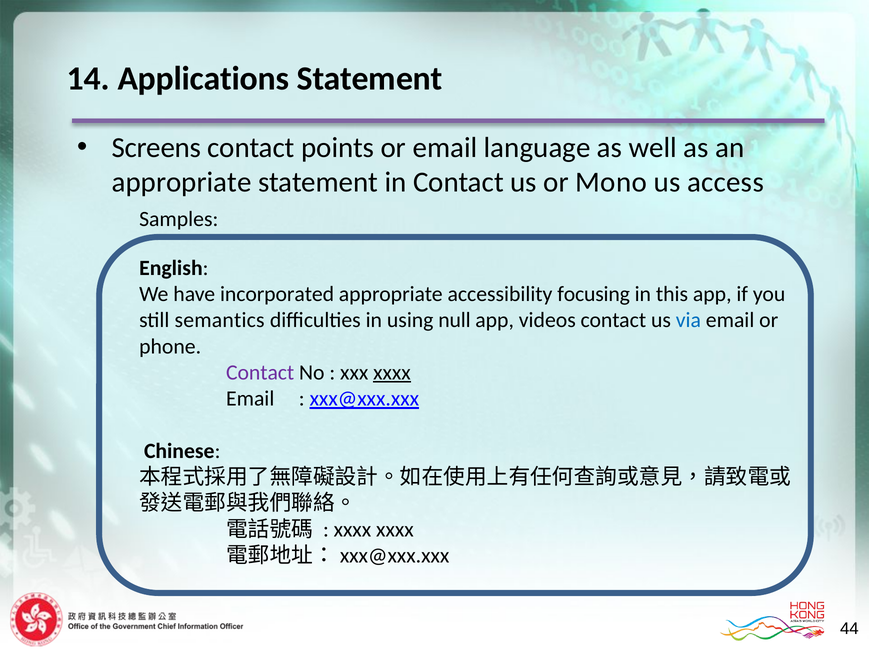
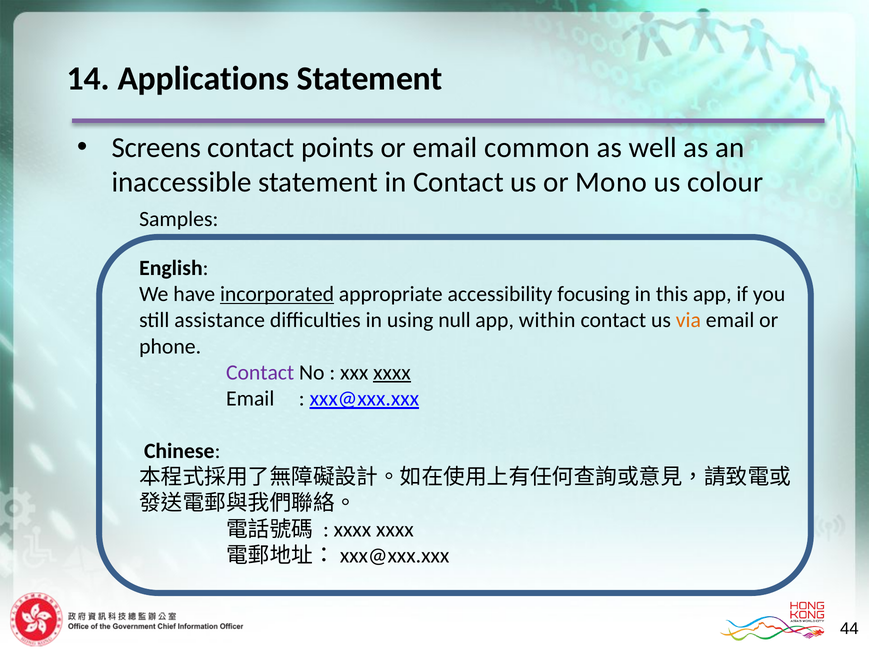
language: language -> common (537, 148)
appropriate: appropriate -> inaccessible (182, 182)
access: access -> colour (725, 182)
incorporated underline: none -> present (277, 294)
semantics: semantics -> assistance (220, 320)
videos: videos -> within (547, 320)
via colour: blue -> orange (688, 320)
